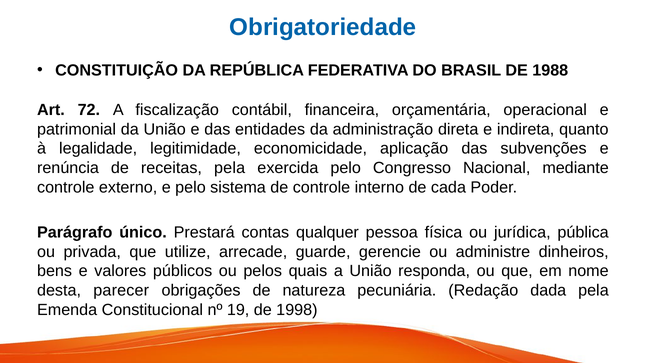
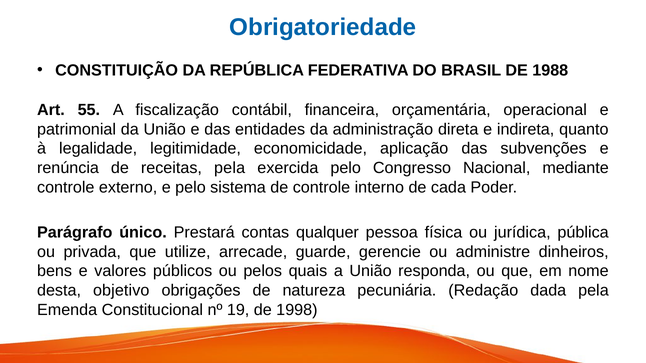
72: 72 -> 55 (89, 110)
parecer: parecer -> objetivo (121, 291)
